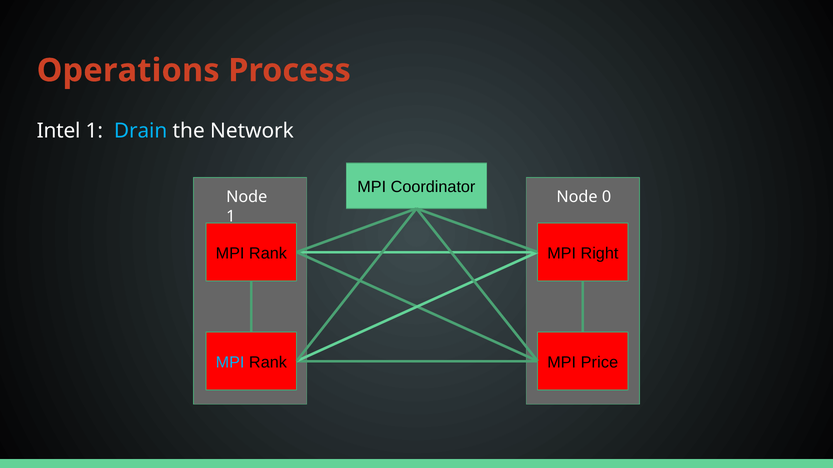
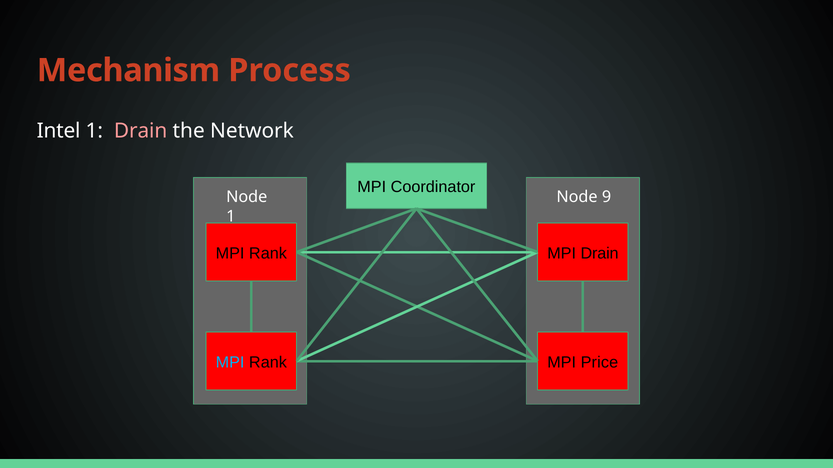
Operations: Operations -> Mechanism (128, 71)
Drain colour: light blue -> pink (141, 131)
0: 0 -> 9 (607, 197)
MPI Right: Right -> Drain (600, 254)
